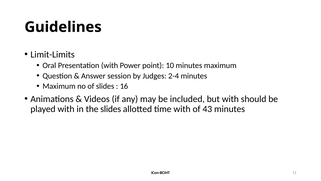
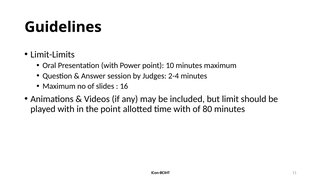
but with: with -> limit (230, 99)
the slides: slides -> point (111, 109)
43: 43 -> 80 (207, 109)
